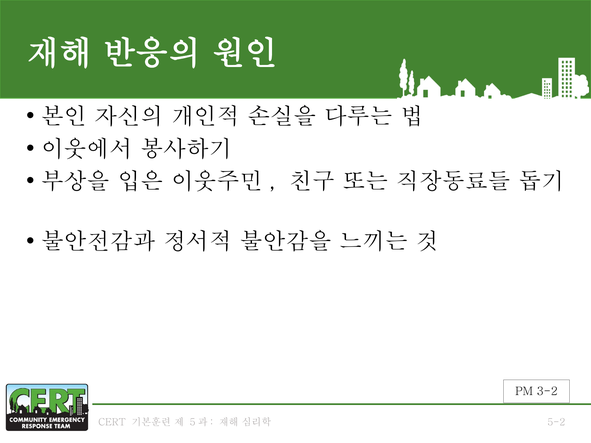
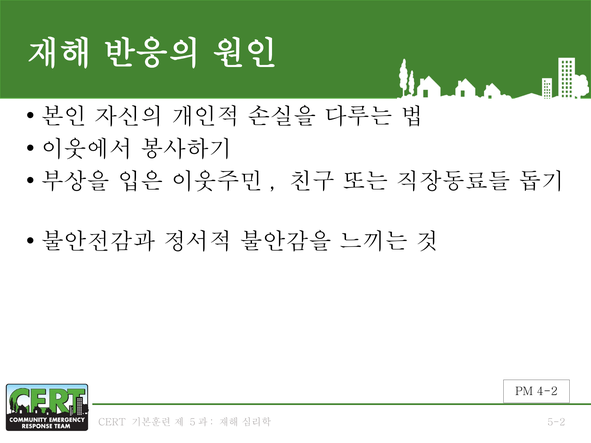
3-2: 3-2 -> 4-2 (547, 392)
